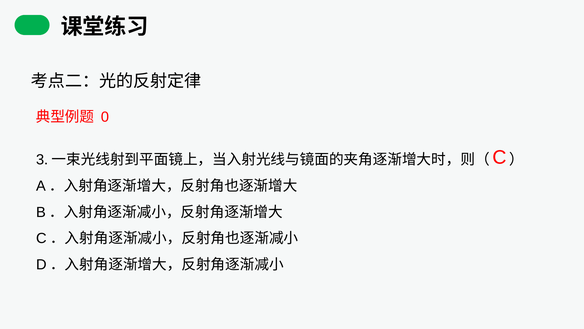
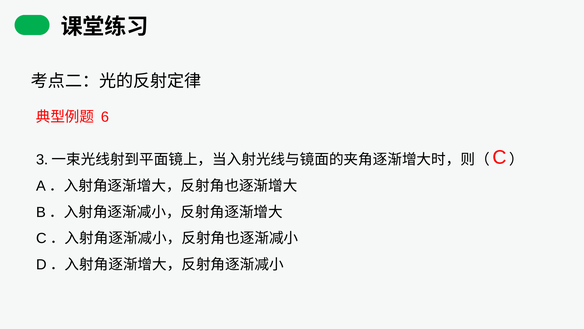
0: 0 -> 6 (105, 117)
